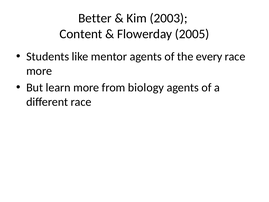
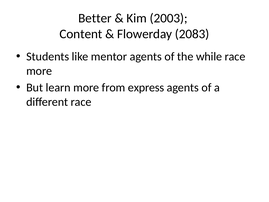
2005: 2005 -> 2083 (192, 34)
every: every -> while (209, 56)
biology: biology -> express (146, 88)
